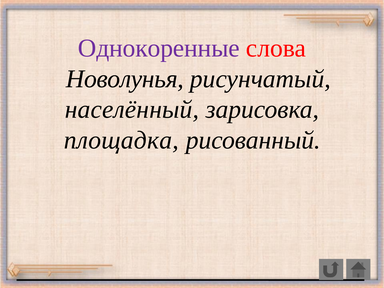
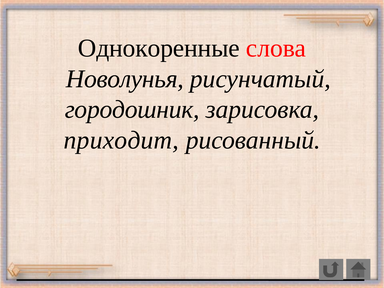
Однокоренные colour: purple -> black (159, 48)
населённый: населённый -> городошник (132, 110)
площадка: площадка -> приходит (121, 140)
